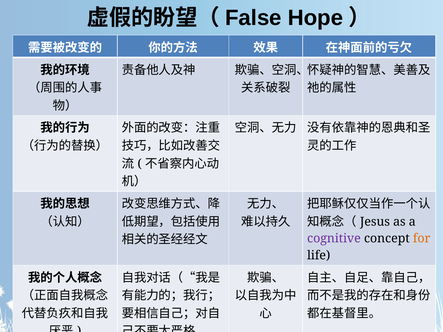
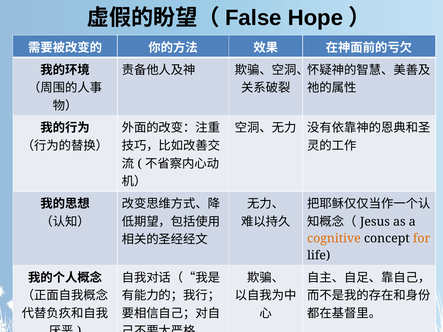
cognitive colour: purple -> orange (334, 239)
